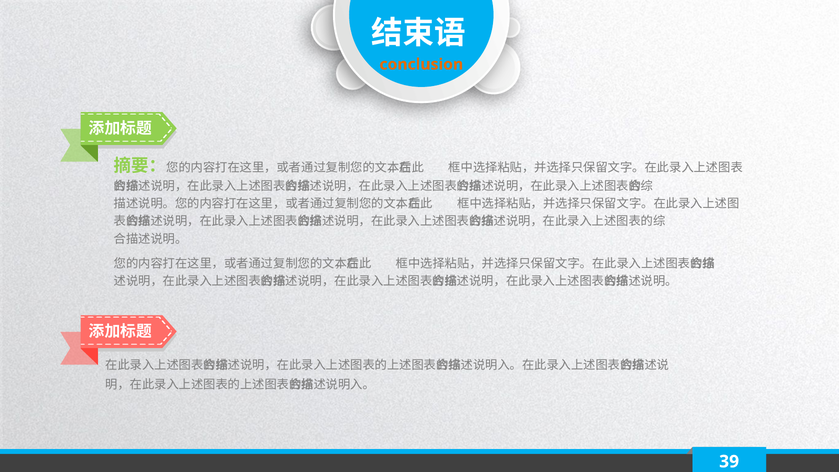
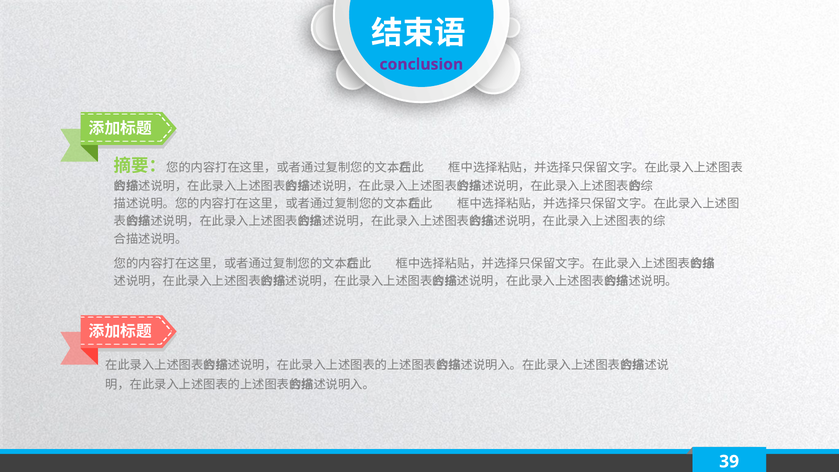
conclusion colour: orange -> purple (421, 64)
